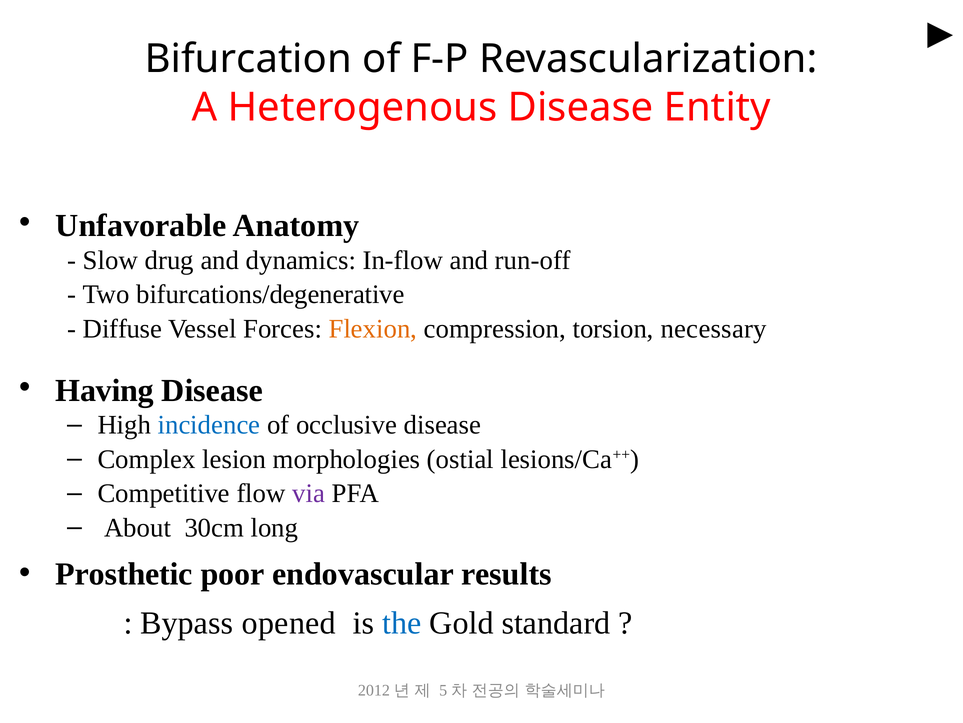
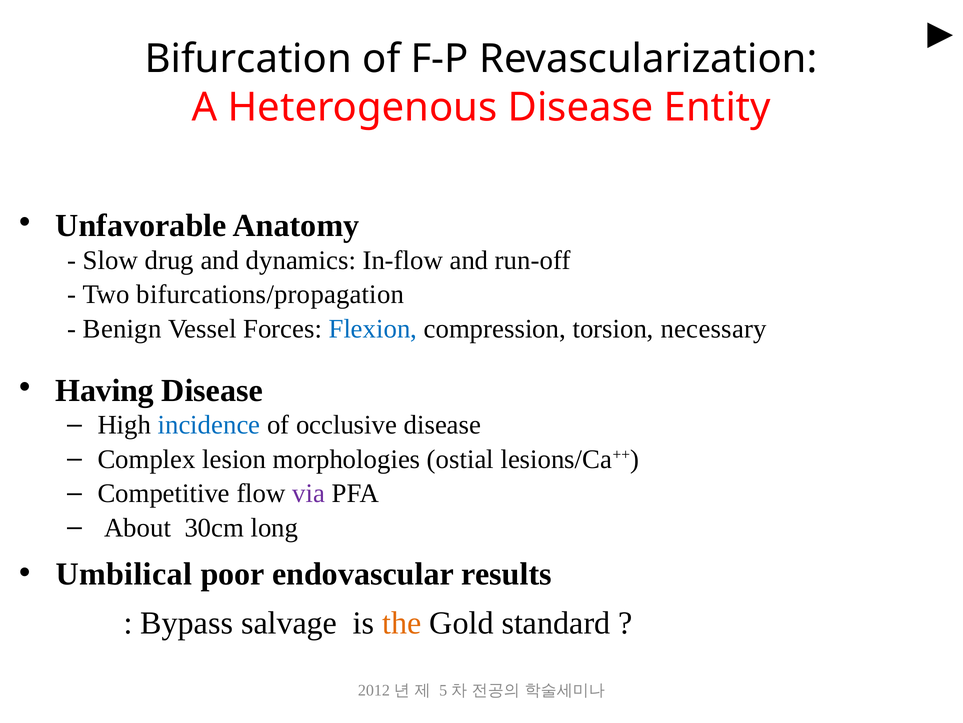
bifurcations/degenerative: bifurcations/degenerative -> bifurcations/propagation (270, 294)
Diffuse: Diffuse -> Benign (122, 328)
Flexion colour: orange -> blue (373, 328)
Prosthetic: Prosthetic -> Umbilical (124, 574)
opened: opened -> salvage (289, 622)
the colour: blue -> orange (402, 622)
